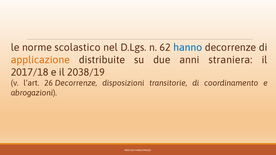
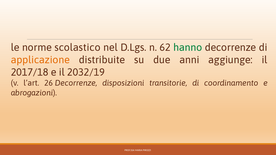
hanno colour: blue -> green (188, 48)
straniera: straniera -> aggiunge (231, 60)
2038/19: 2038/19 -> 2032/19 (86, 72)
